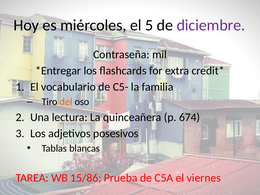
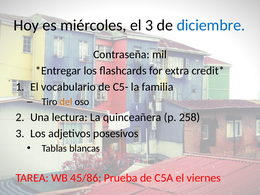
el 5: 5 -> 3 (149, 25)
diciembre colour: purple -> blue (211, 25)
674: 674 -> 258 (190, 117)
15/86: 15/86 -> 45/86 (86, 178)
